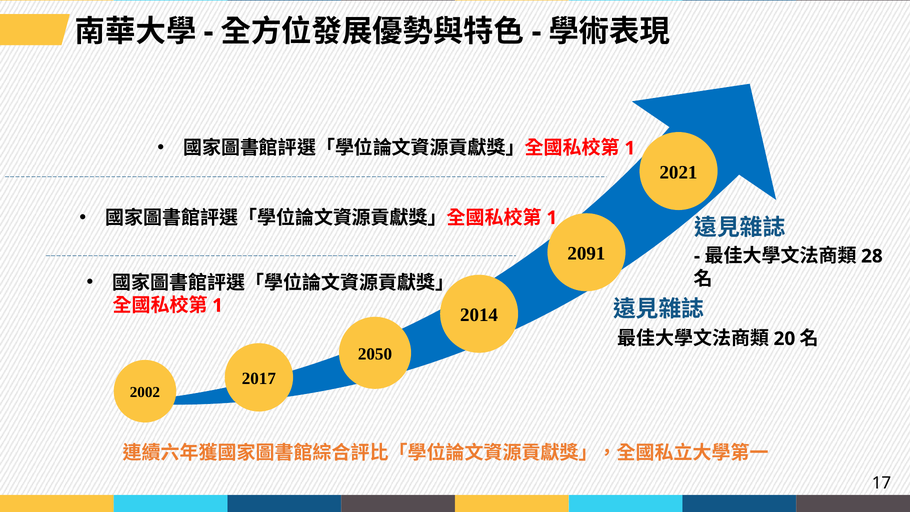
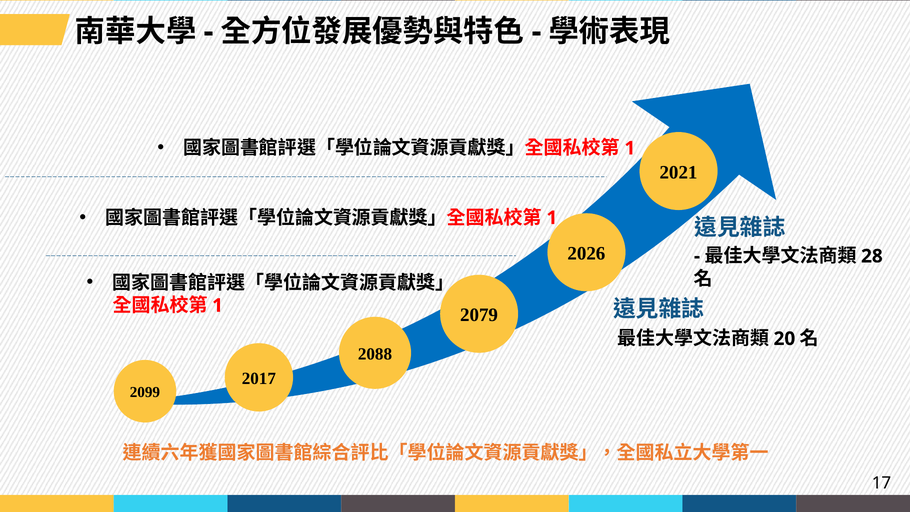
2091: 2091 -> 2026 (586, 253)
2014: 2014 -> 2079 (479, 315)
2050: 2050 -> 2088 (375, 354)
2002: 2002 -> 2099 (145, 392)
